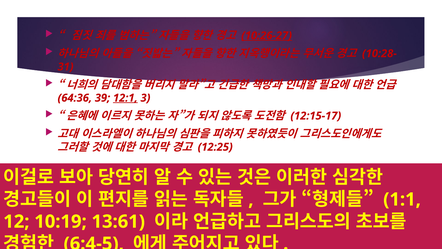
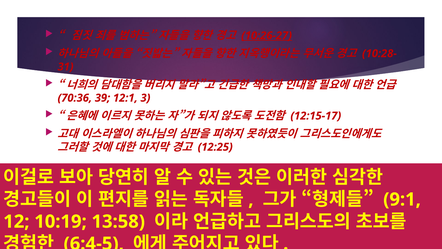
64:36: 64:36 -> 70:36 (75, 98)
12:1 underline: present -> none (125, 98)
1:1: 1:1 -> 9:1 (402, 199)
13:61: 13:61 -> 13:58 (118, 221)
